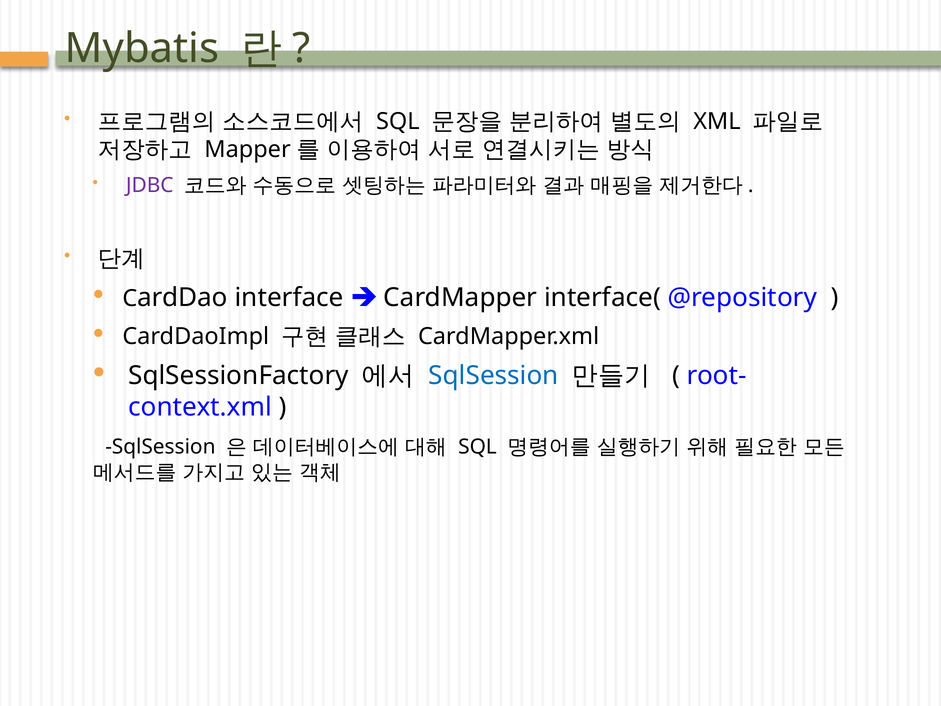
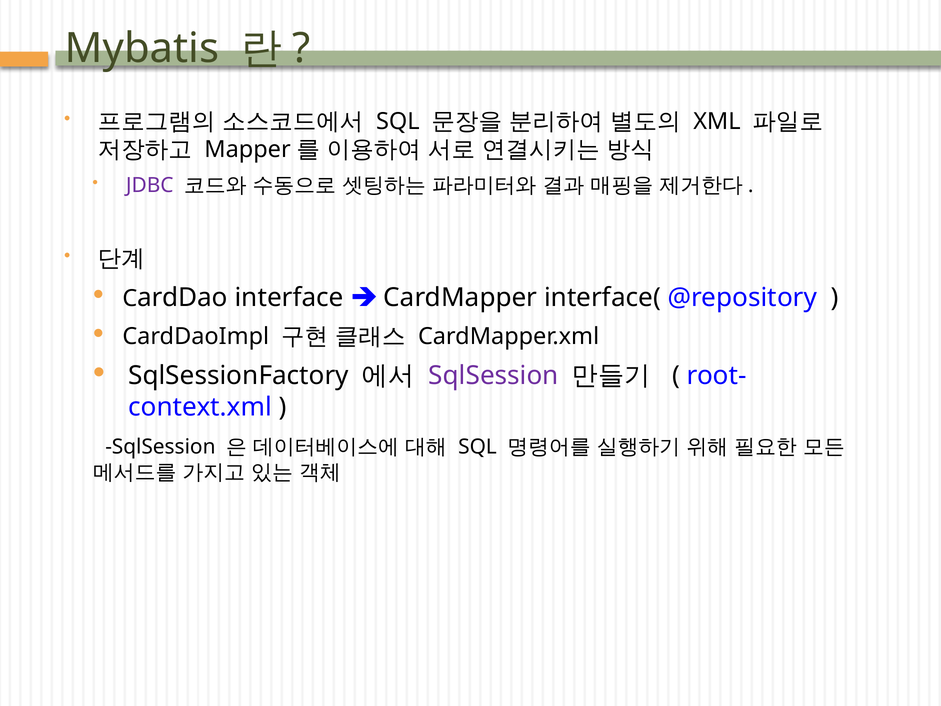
SqlSession colour: blue -> purple (494, 376)
